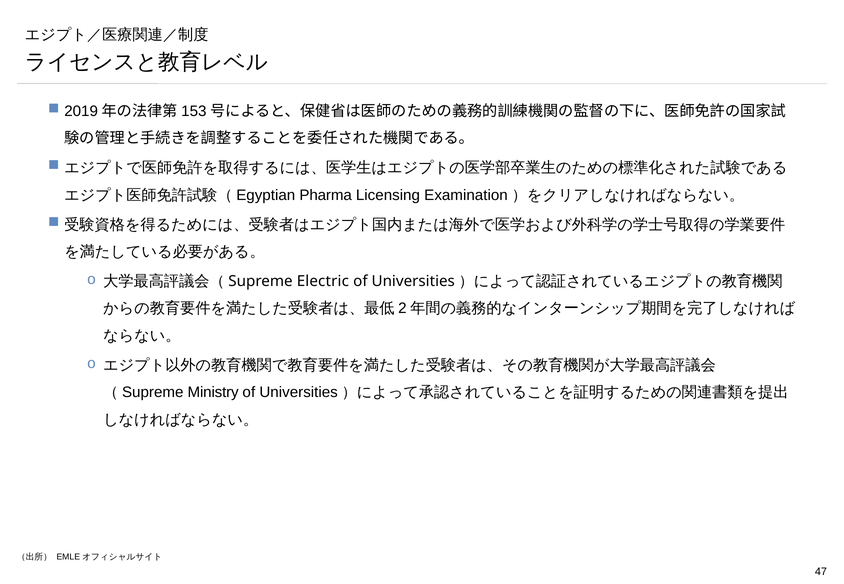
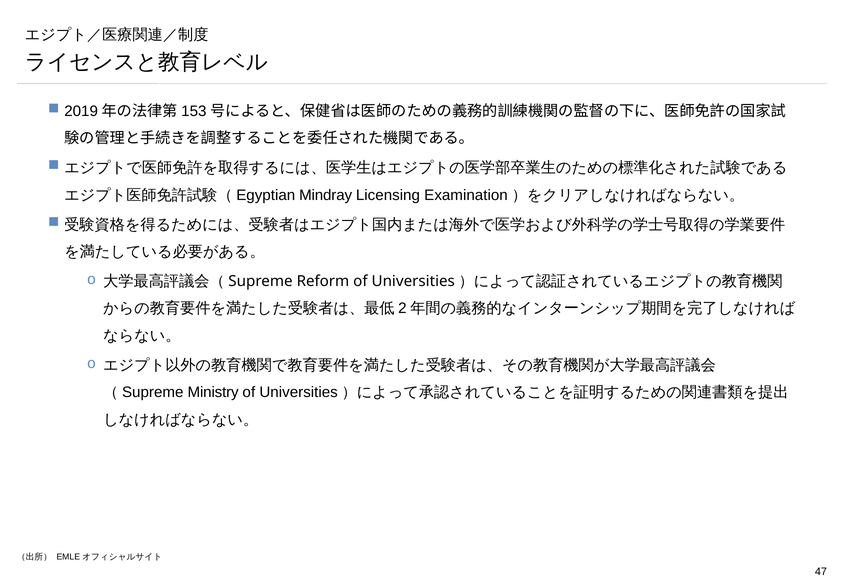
Pharma: Pharma -> Mindray (326, 195)
Electric: Electric -> Reform (323, 281)
